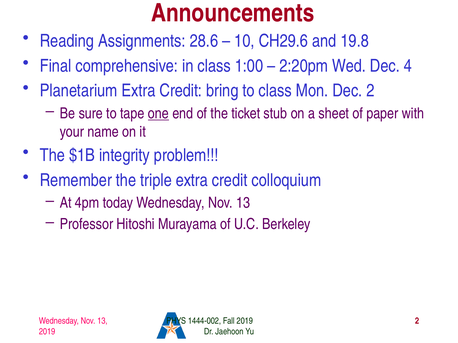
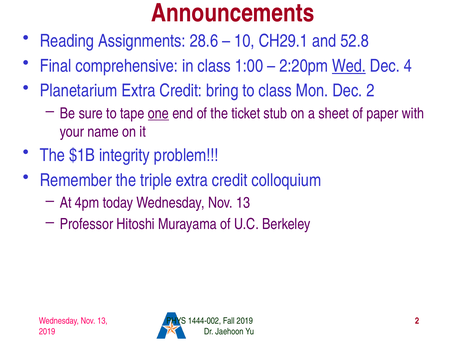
CH29.6: CH29.6 -> CH29.1 (283, 41)
19.8: 19.8 -> 52.8 (355, 41)
Wed underline: none -> present (349, 66)
